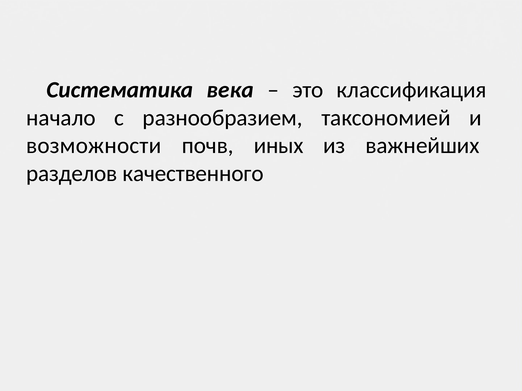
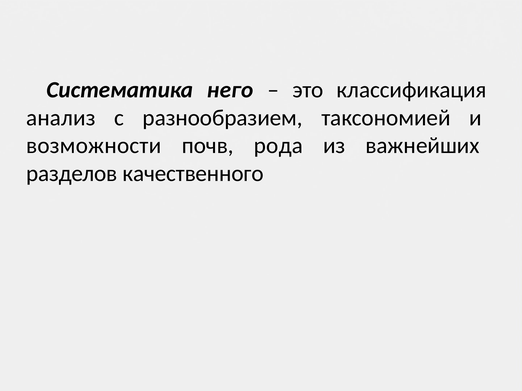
века: века -> него (230, 90)
начало: начало -> анализ (61, 118)
иных: иных -> рода (278, 146)
